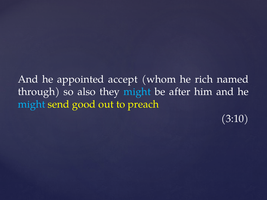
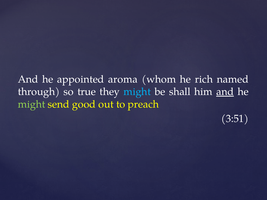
accept: accept -> aroma (123, 79)
also: also -> true (87, 92)
after: after -> shall (180, 92)
and underline: none -> present (225, 92)
might colour: light blue -> light green (32, 104)
3:10: 3:10 -> 3:51 (235, 119)
